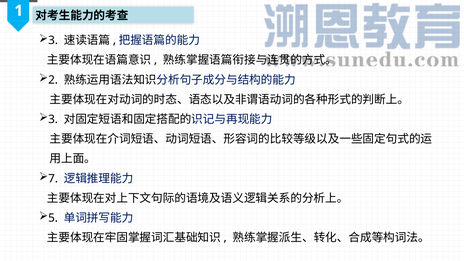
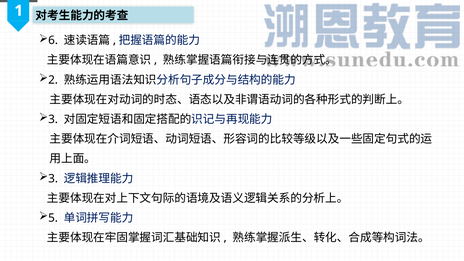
3: 3 -> 6 (53, 40)
7: 7 -> 3 (53, 178)
